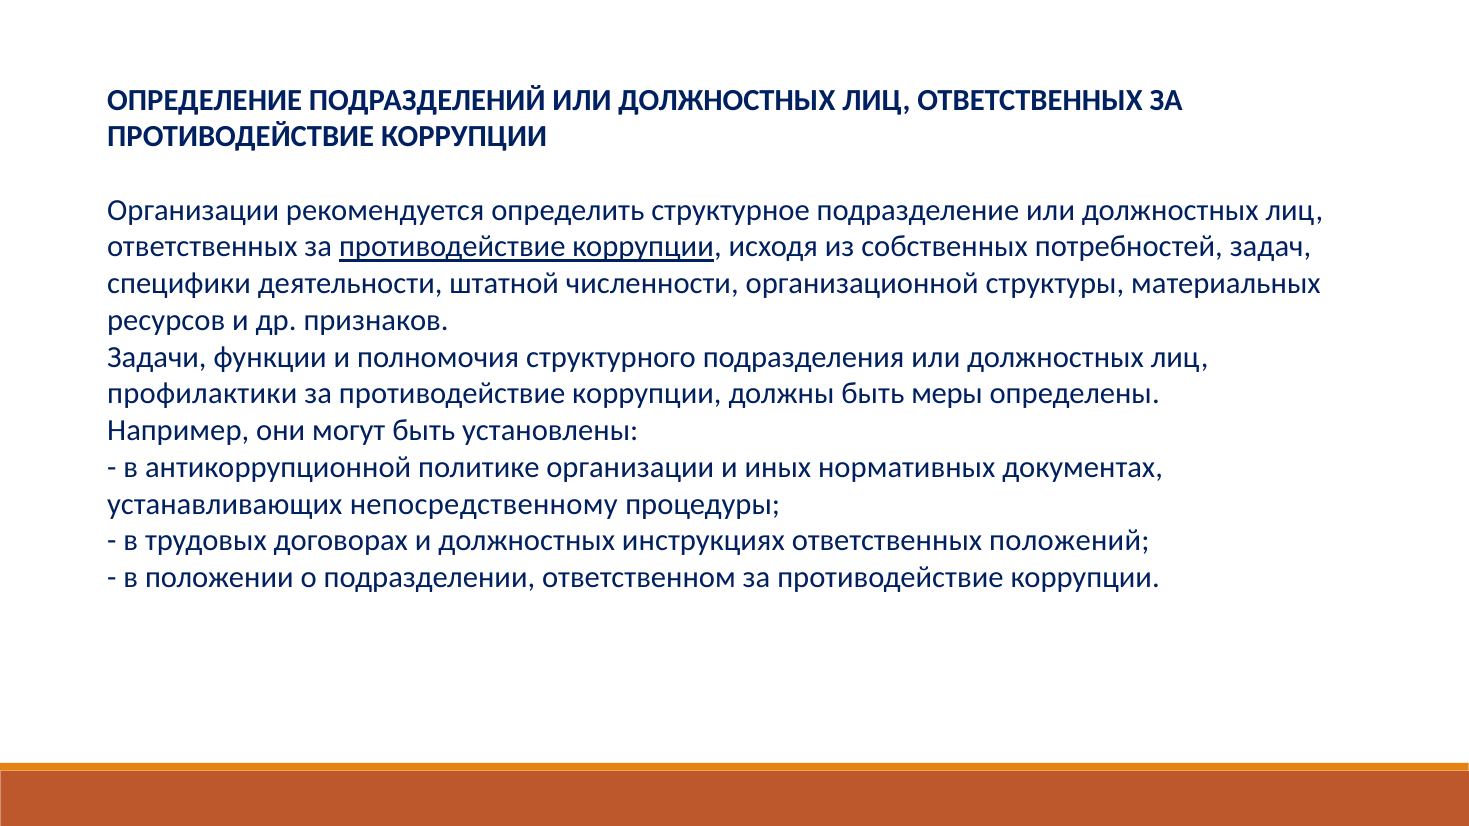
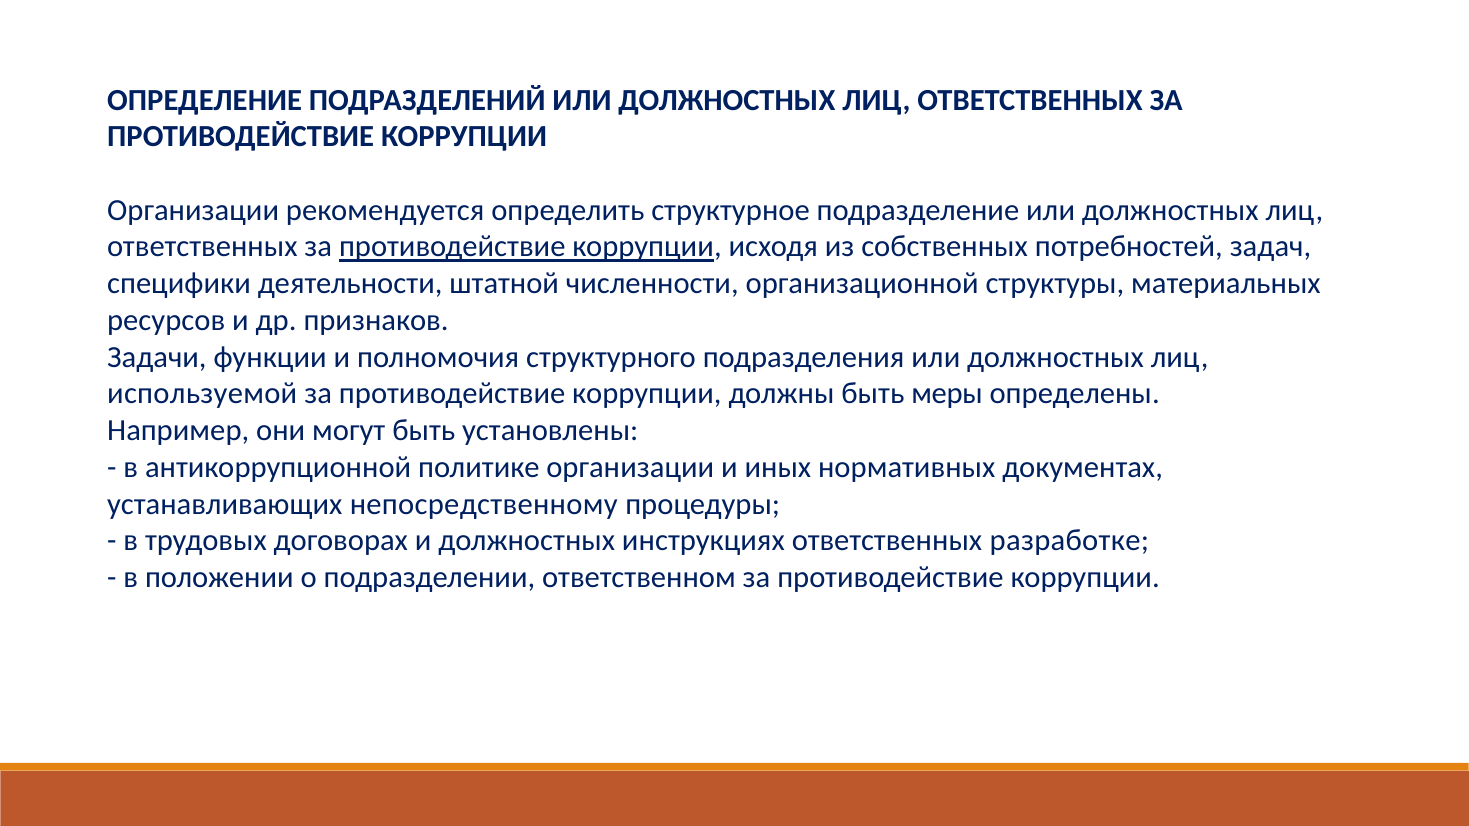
профилактики: профилактики -> используемой (202, 394)
положений: положений -> разработке (1069, 541)
